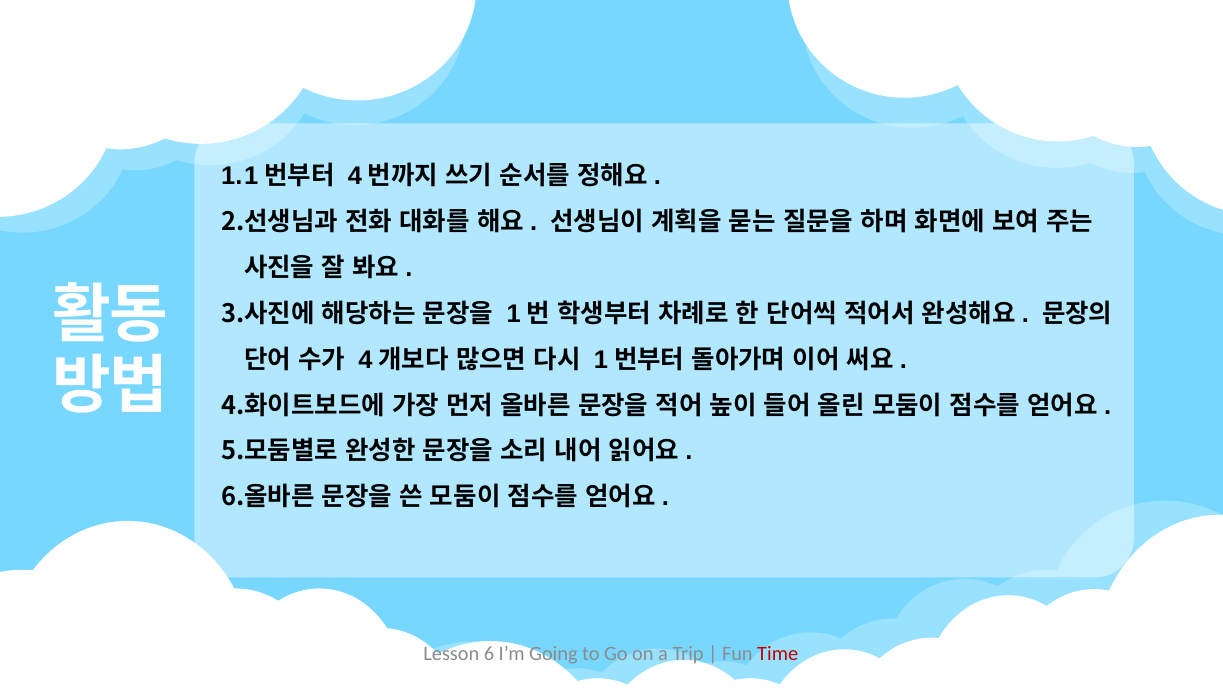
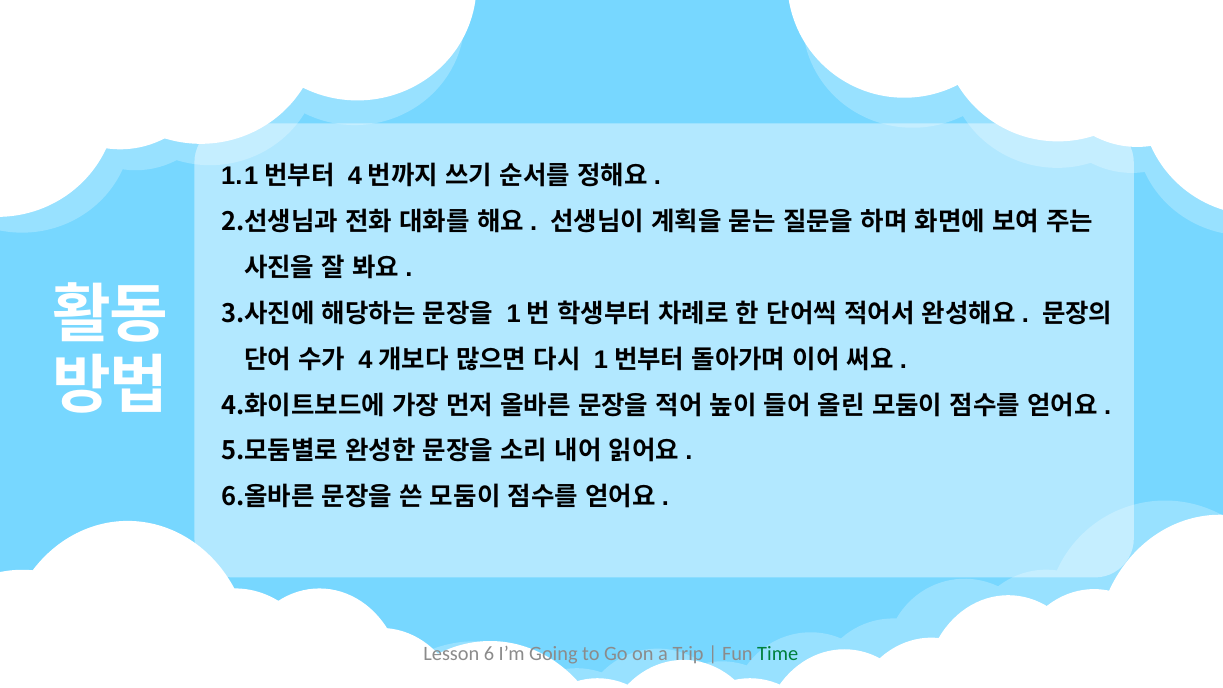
Time colour: red -> green (778, 654)
